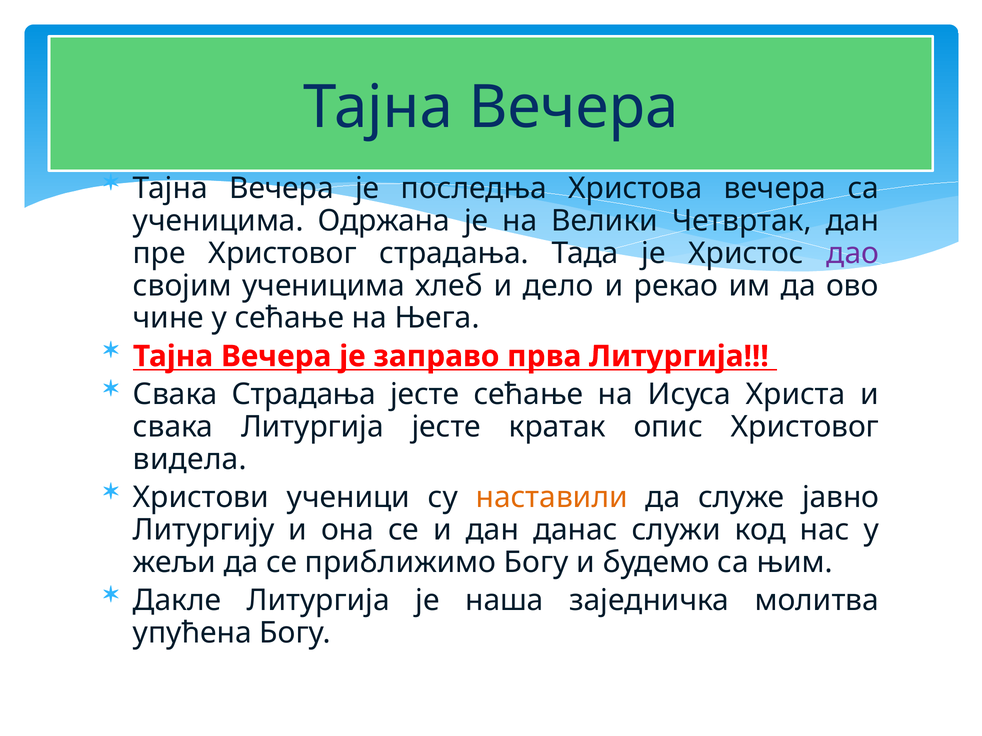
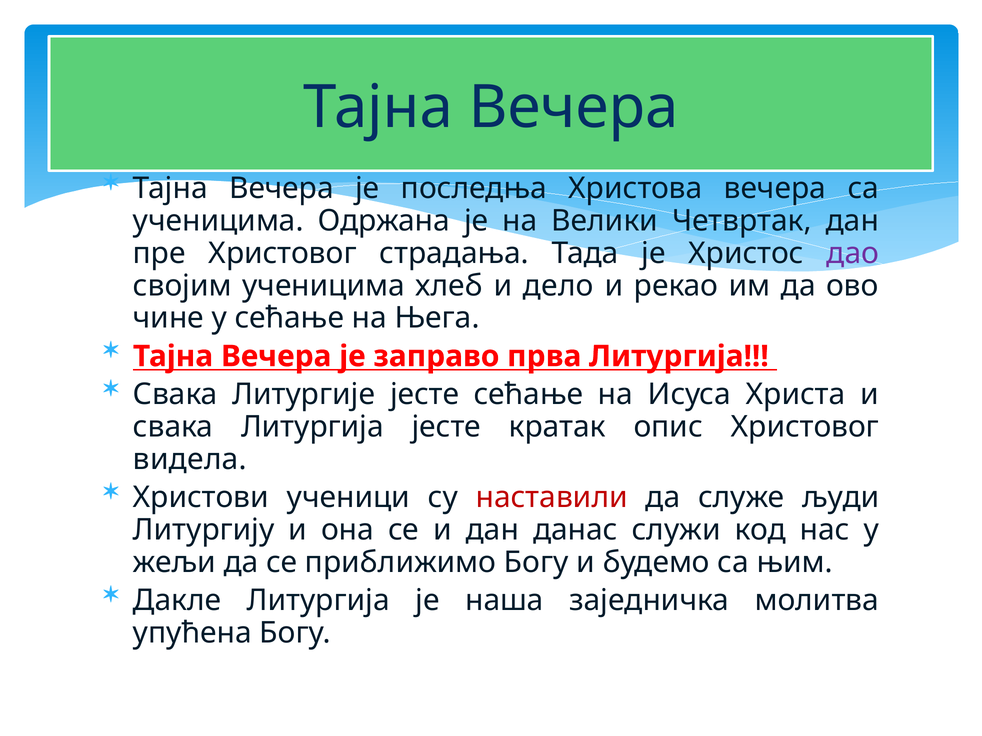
Свака Страдања: Страдања -> Литургије (304, 395)
наставили colour: orange -> red (552, 498)
јавно: јавно -> људи (841, 498)
